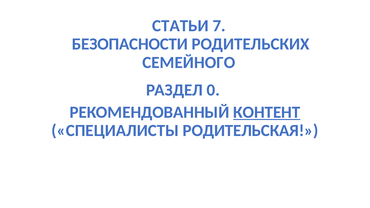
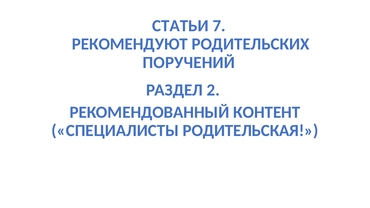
БЕЗОПАСНОСТИ: БЕЗОПАСНОСТИ -> РЕКОМЕНДУЮТ (130, 44)
СЕМЕЙНОГО: СЕМЕЙНОГО -> ПОРУЧЕНИЙ (189, 62)
0: 0 -> 2 (213, 90)
КОНТЕНТ underline: present -> none (267, 112)
